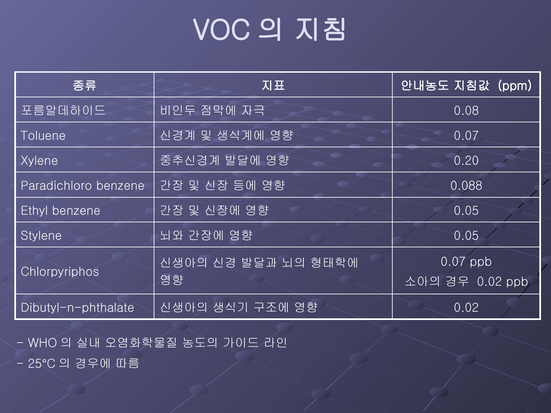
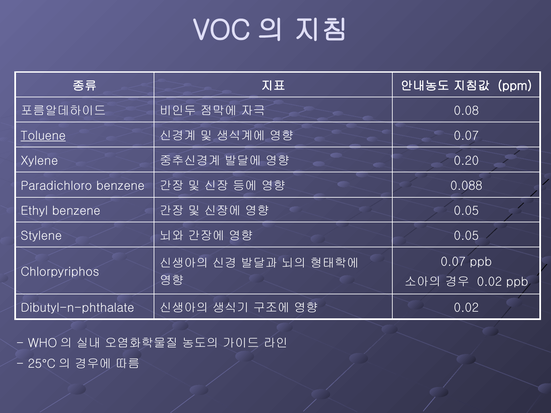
Toluene underline: none -> present (43, 136)
